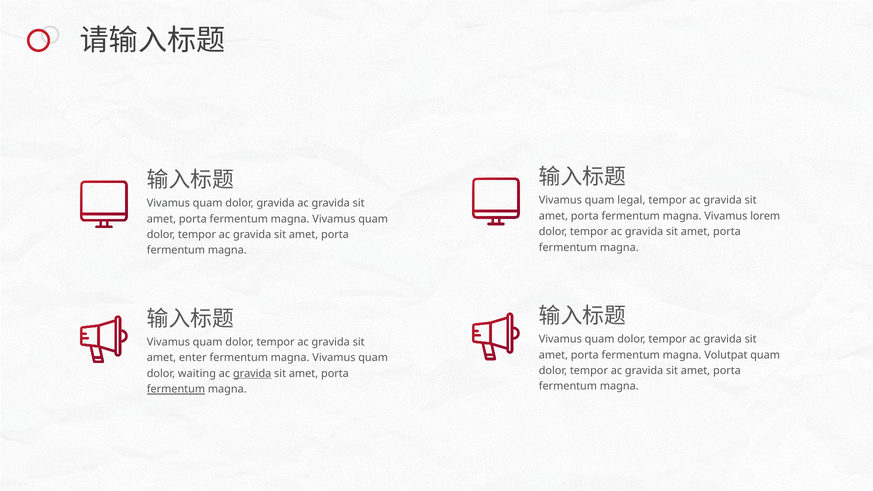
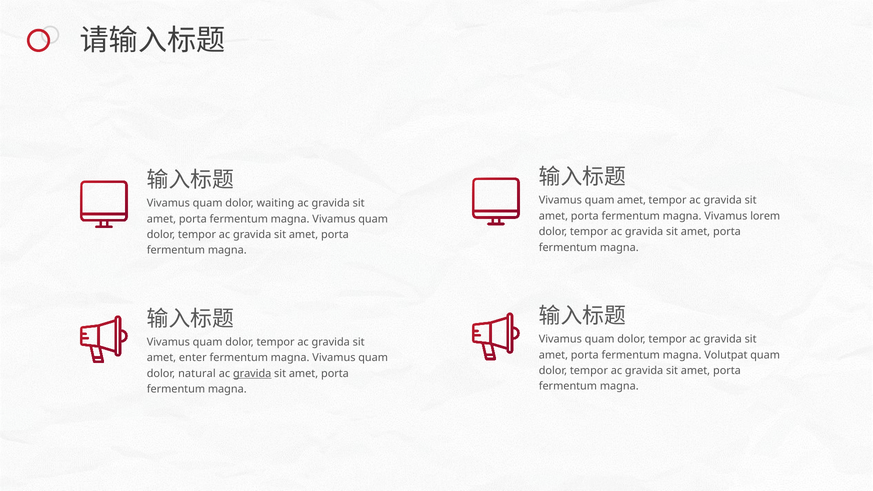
quam legal: legal -> amet (632, 200)
dolor gravida: gravida -> waiting (276, 203)
waiting: waiting -> natural (197, 374)
fermentum underline: present -> none (176, 389)
